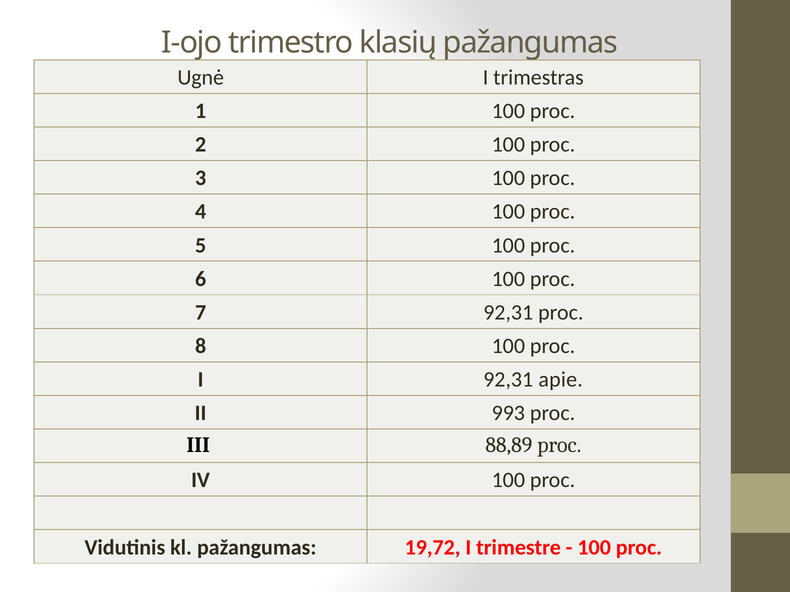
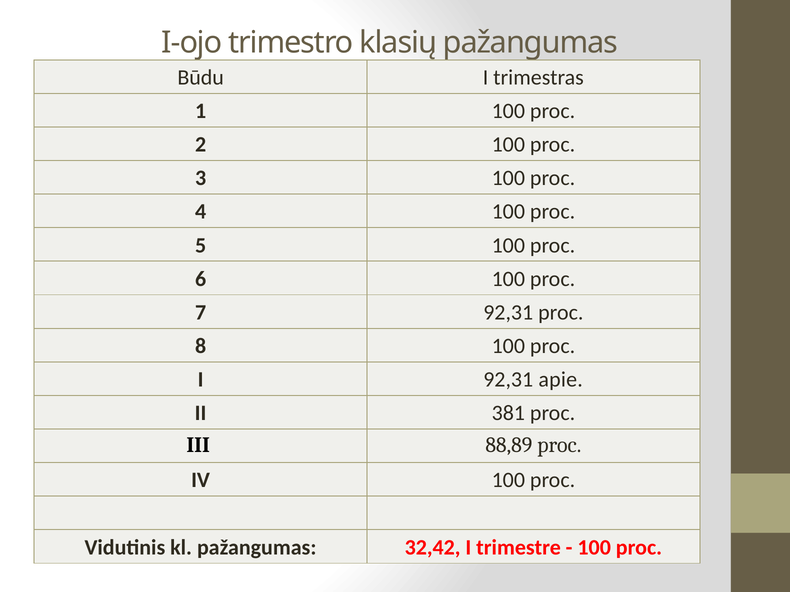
Ugnė: Ugnė -> Būdu (201, 78)
993: 993 -> 381 (508, 413)
19,72: 19,72 -> 32,42 (433, 548)
